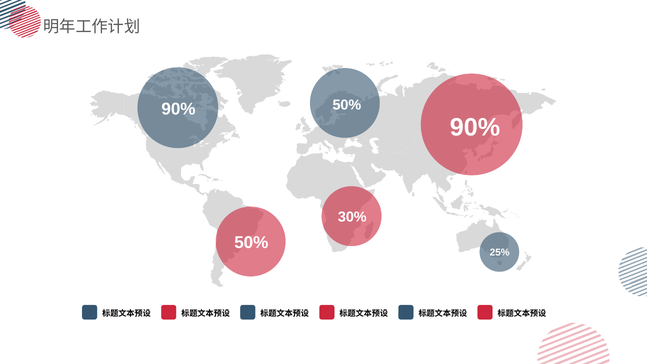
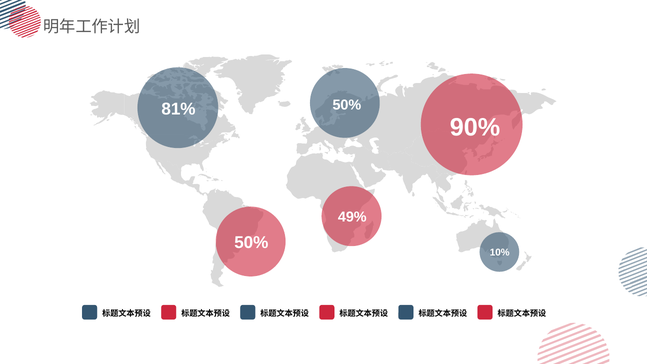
90%: 90% -> 81% (178, 109)
30%: 30% -> 49% (352, 217)
25%: 25% -> 10% (500, 253)
